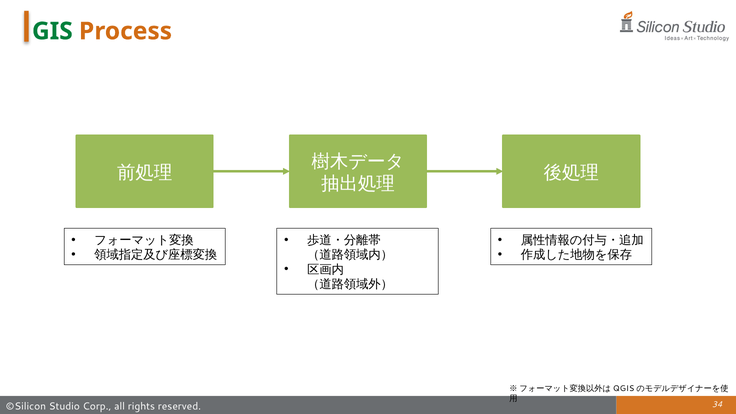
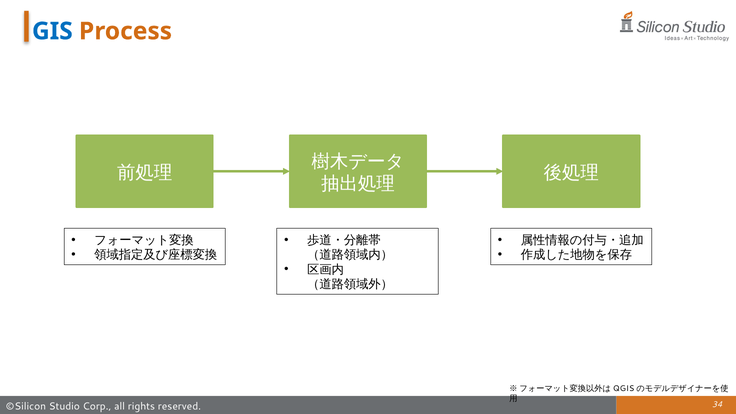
GIS colour: green -> blue (52, 31)
